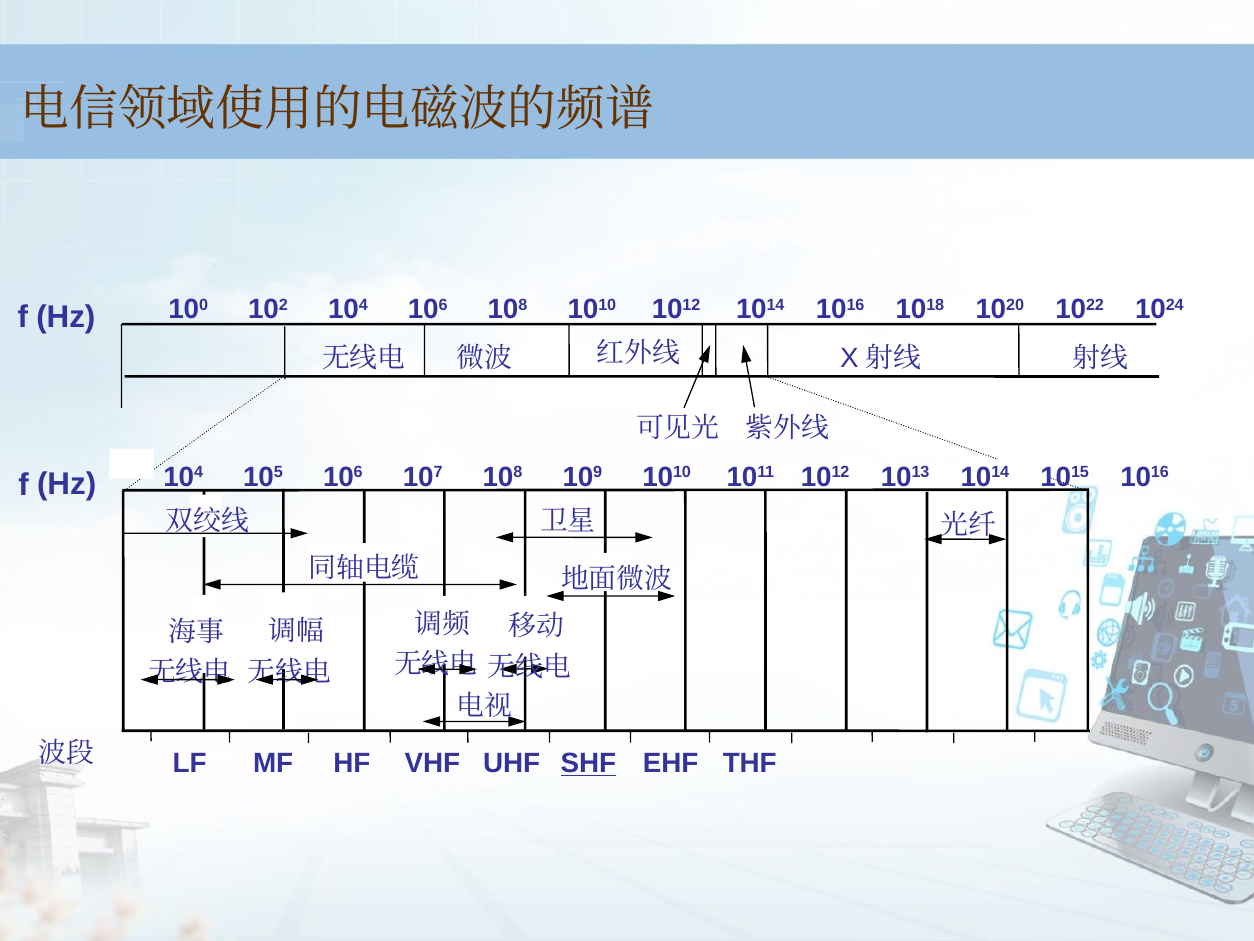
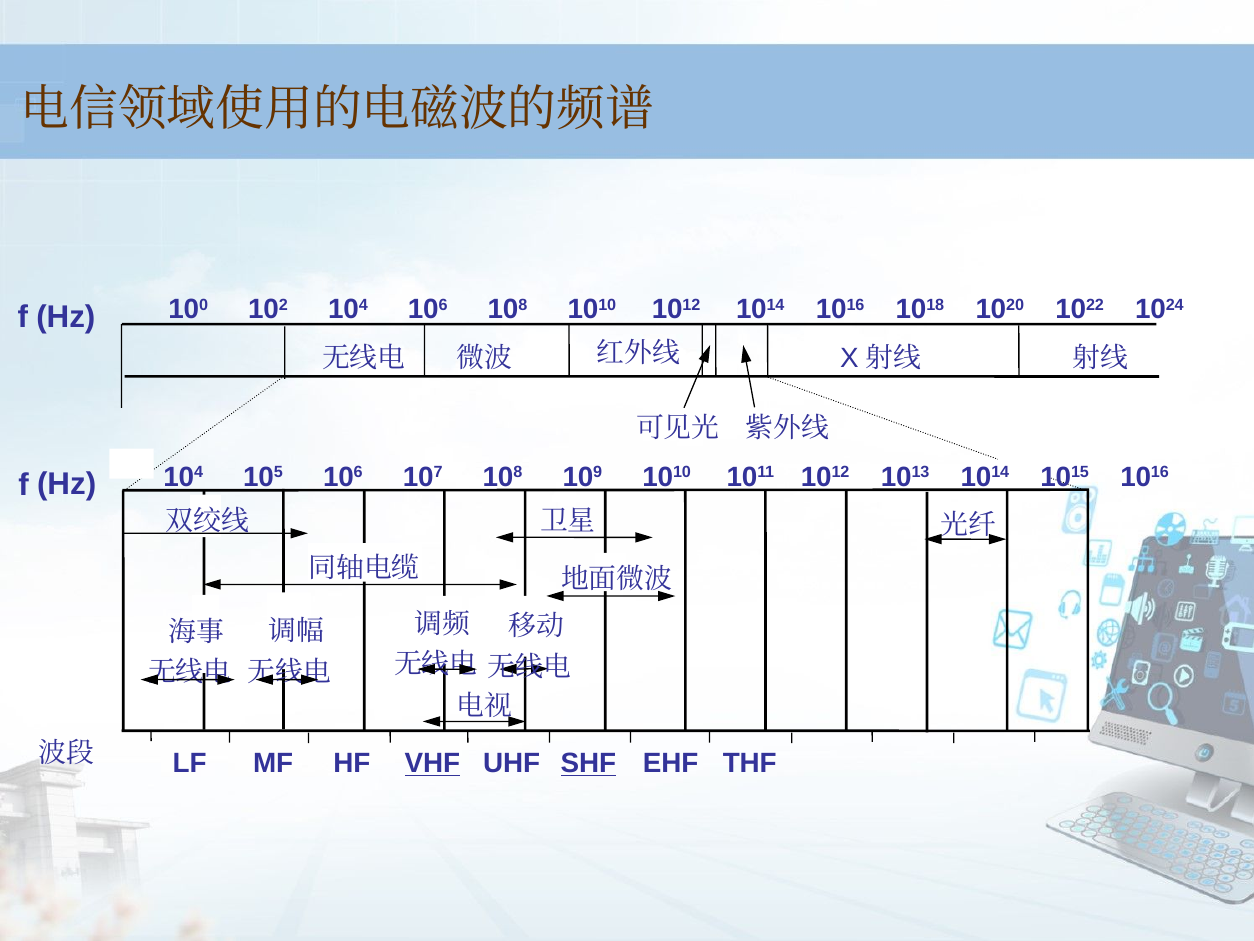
VHF underline: none -> present (432, 763)
